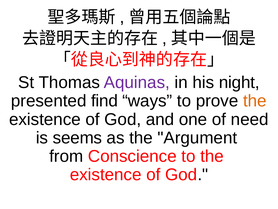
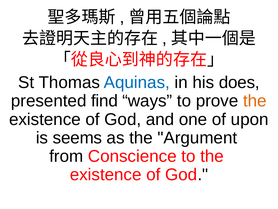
Aquinas colour: purple -> blue (137, 82)
night: night -> does (239, 82)
need: need -> upon (250, 119)
